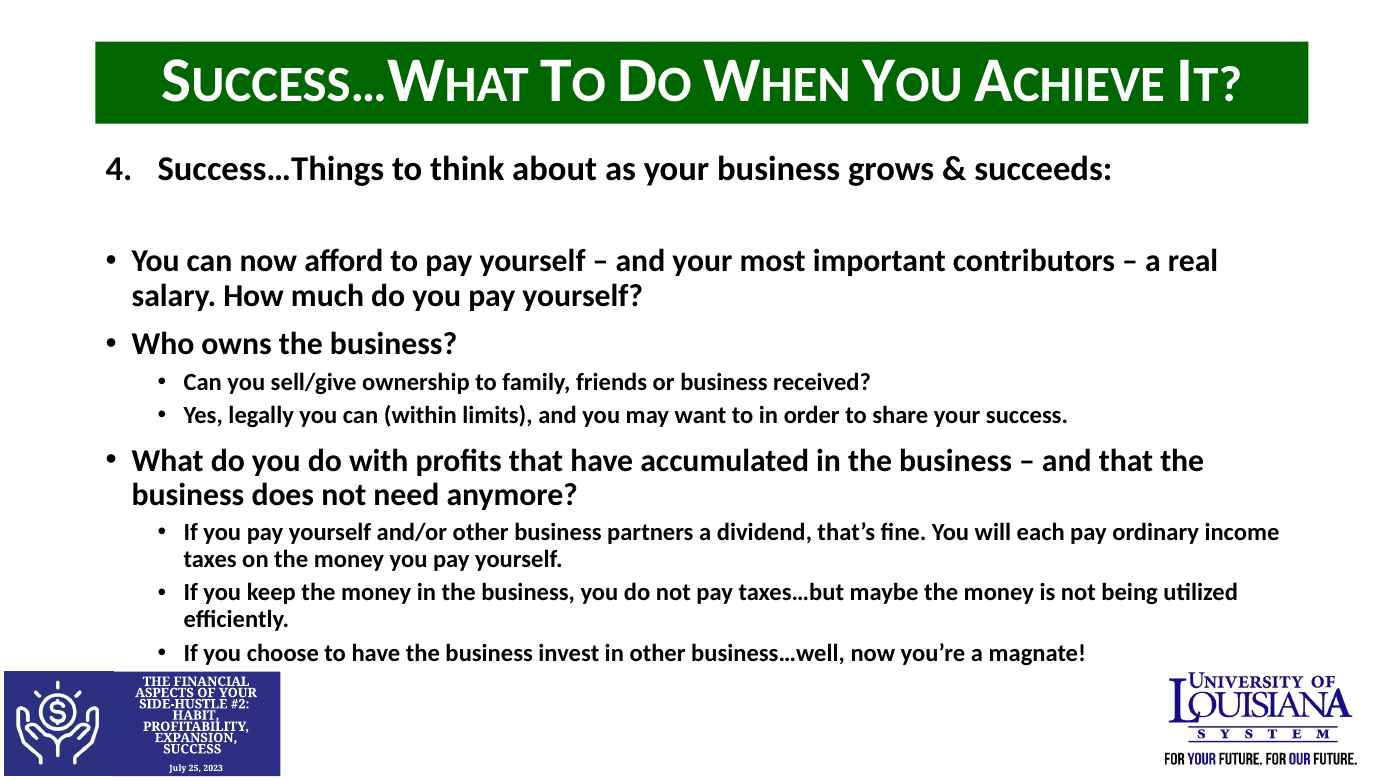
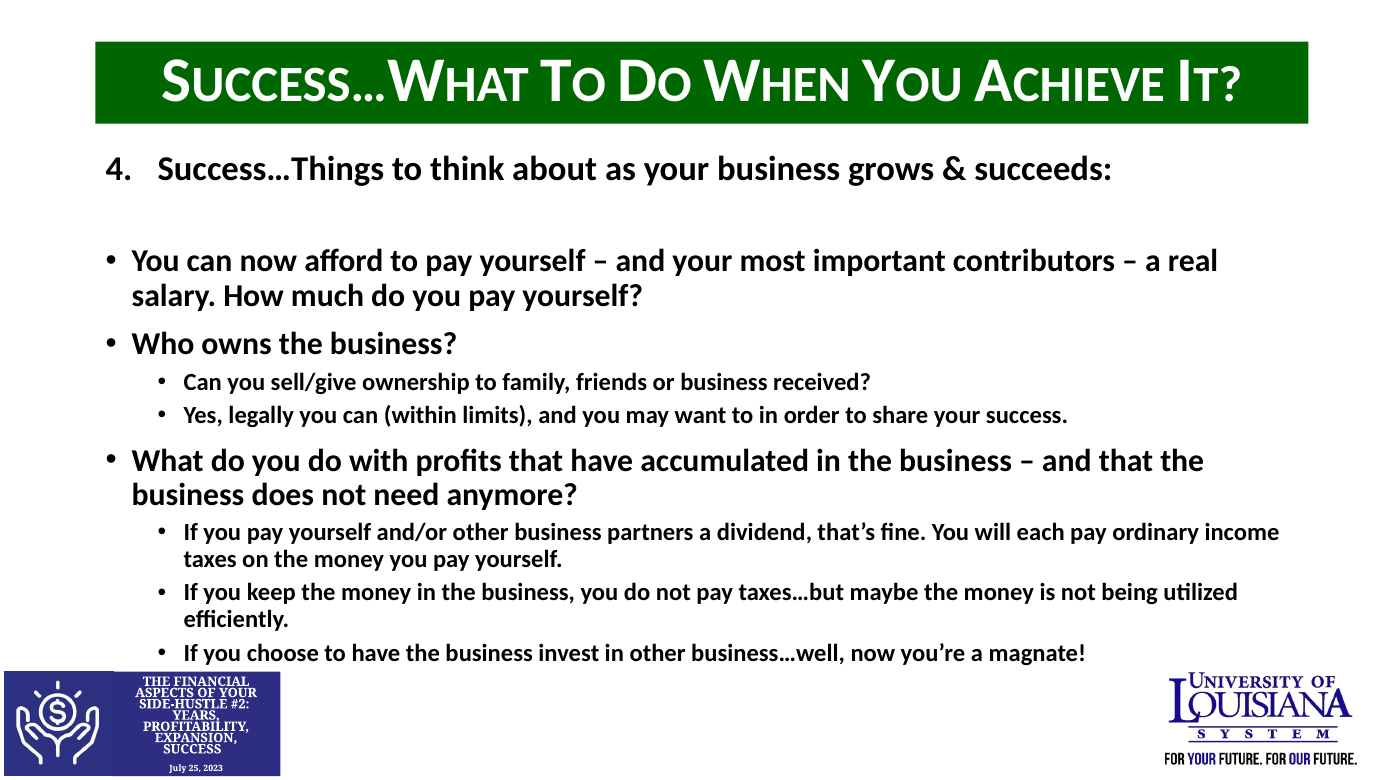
HABIT: HABIT -> YEARS (196, 715)
